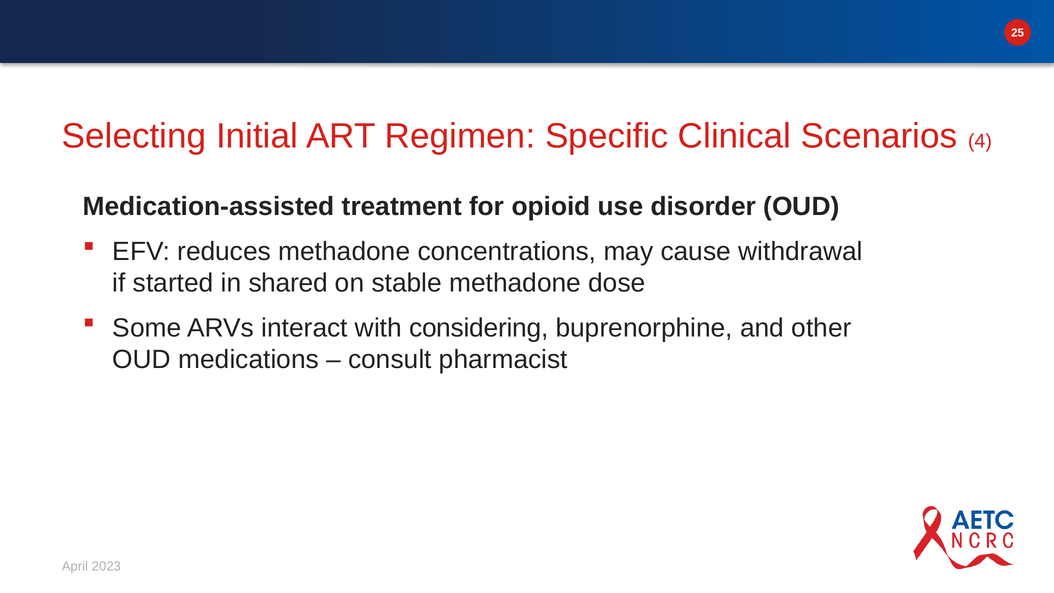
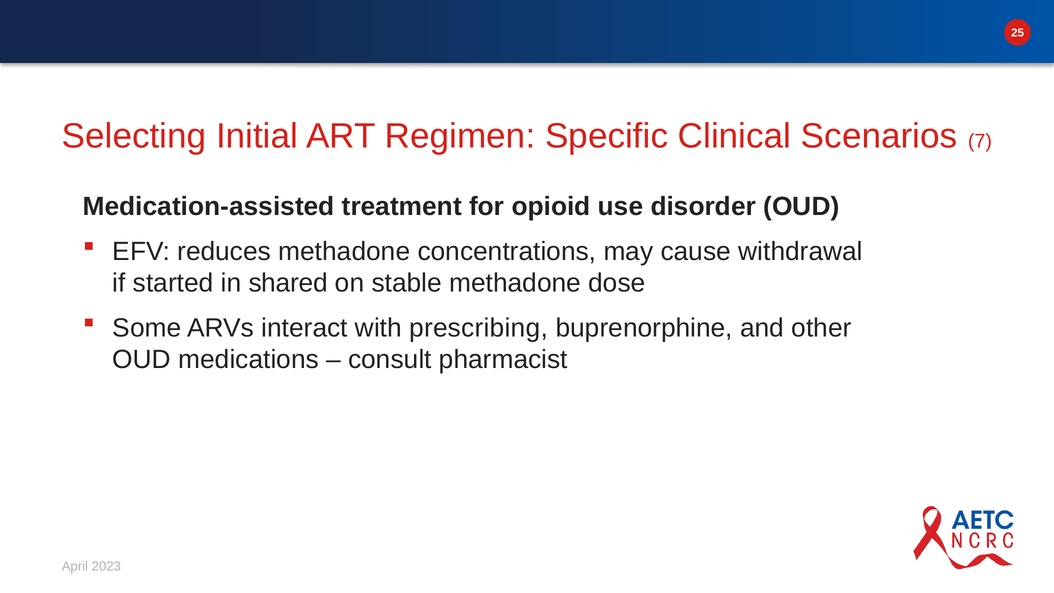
4: 4 -> 7 (980, 141)
considering: considering -> prescribing (479, 328)
